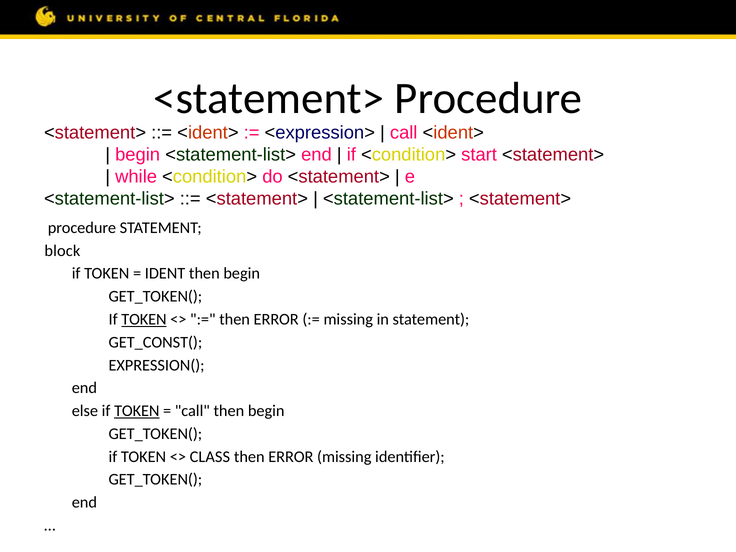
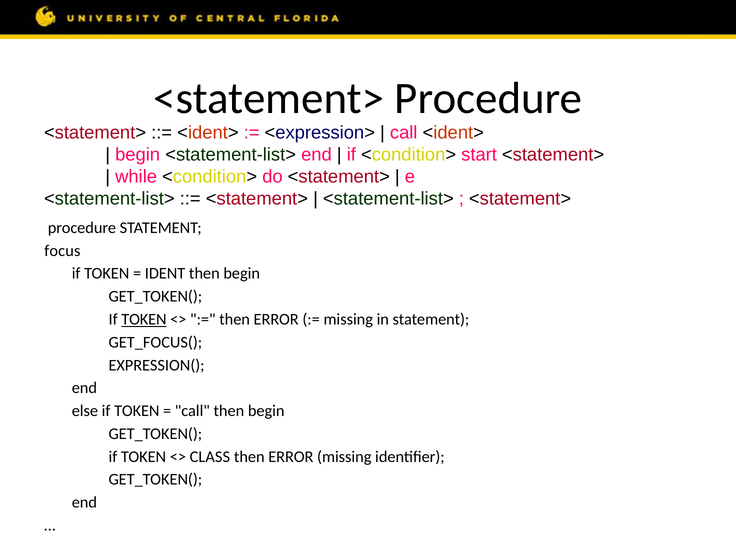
block: block -> focus (62, 251)
GET_CONST(: GET_CONST( -> GET_FOCUS( (155, 342)
TOKEN underline: present -> none (137, 411)
